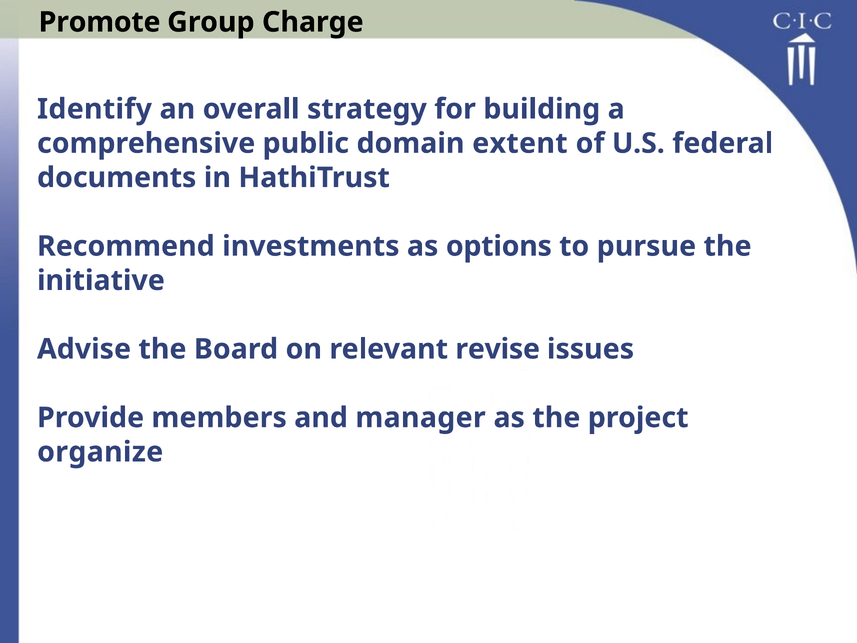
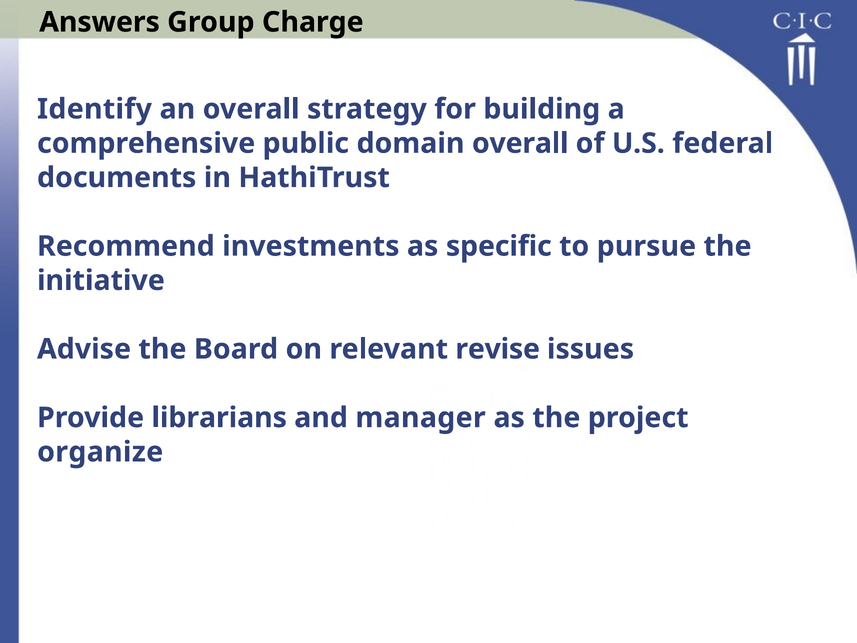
Promote: Promote -> Answers (100, 22)
domain extent: extent -> overall (520, 143)
options: options -> specific (499, 246)
members: members -> librarians (219, 418)
